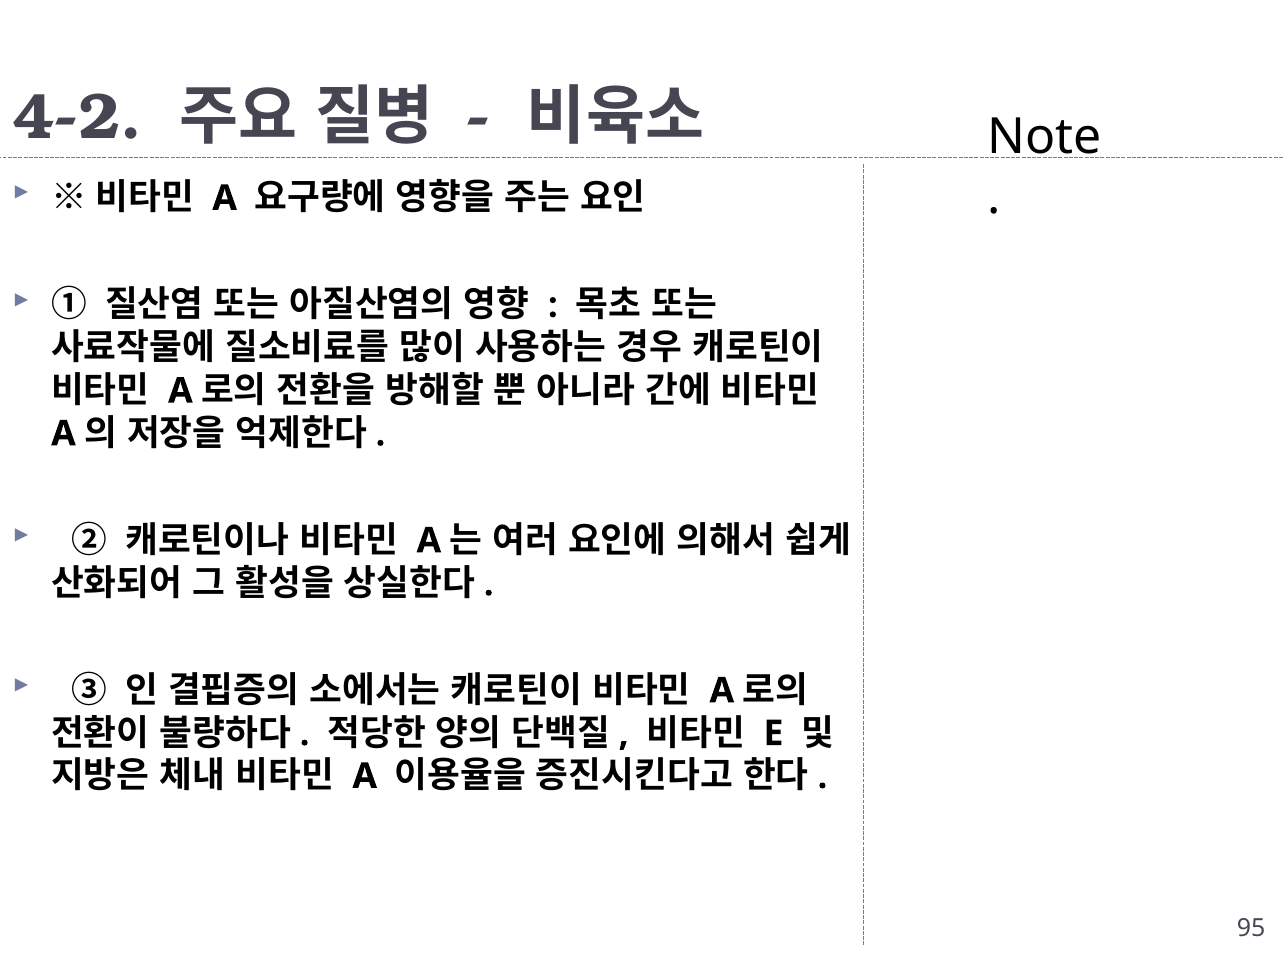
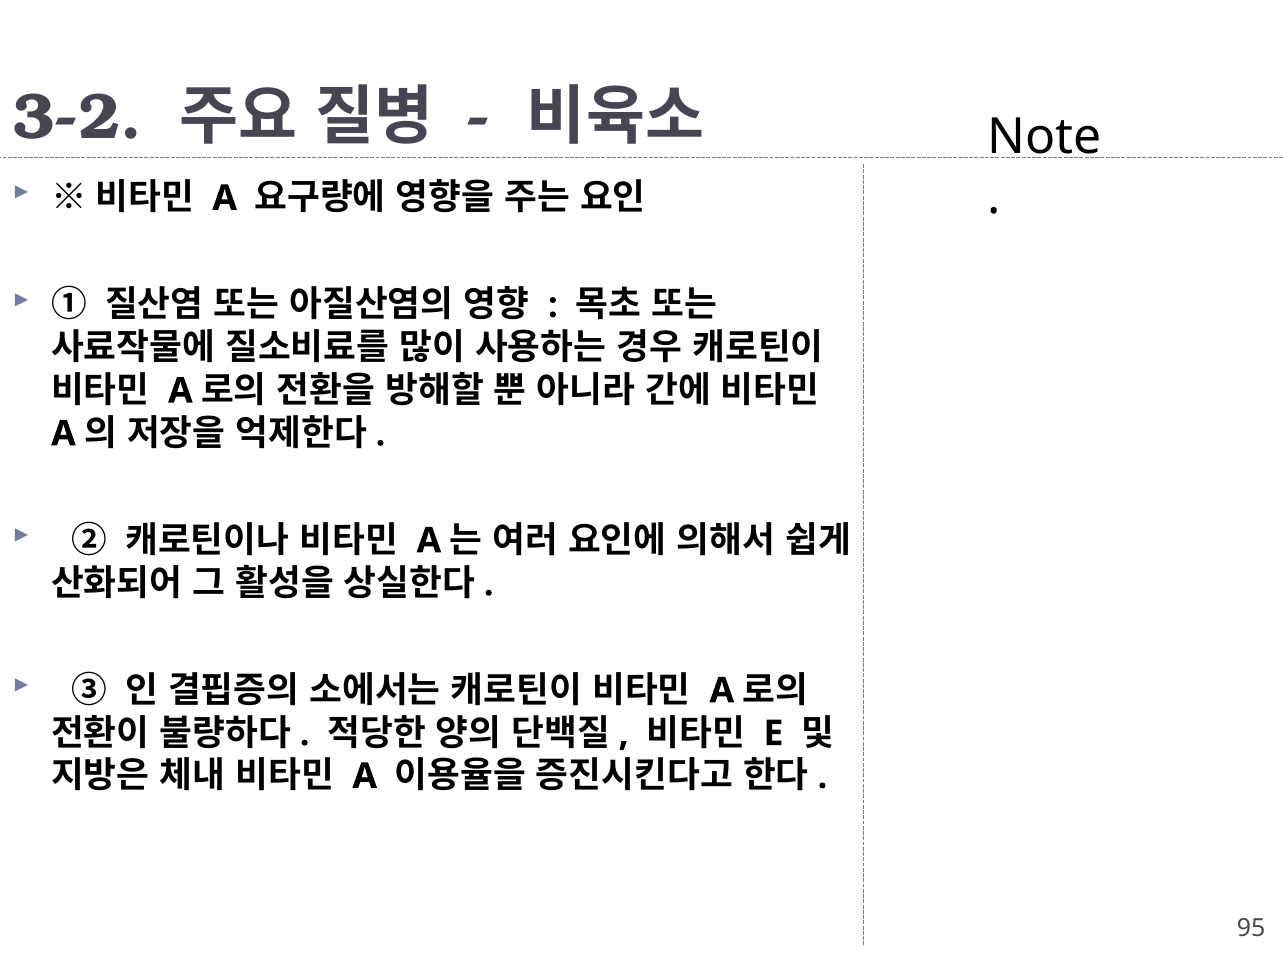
4-2: 4-2 -> 3-2 (77, 117)
